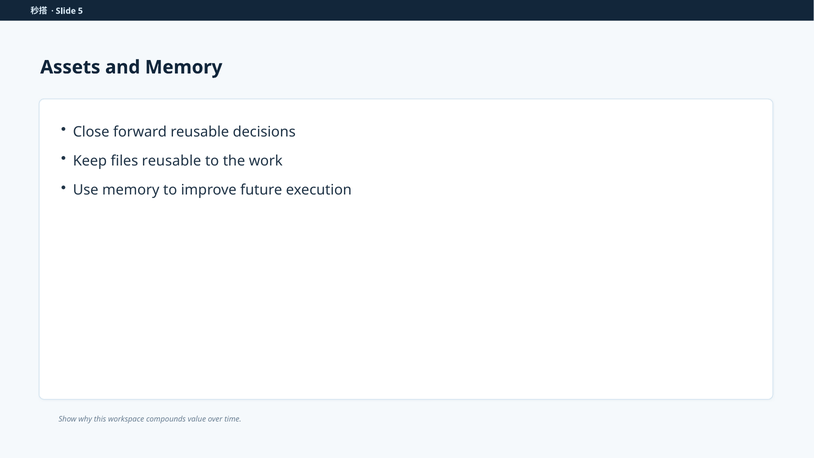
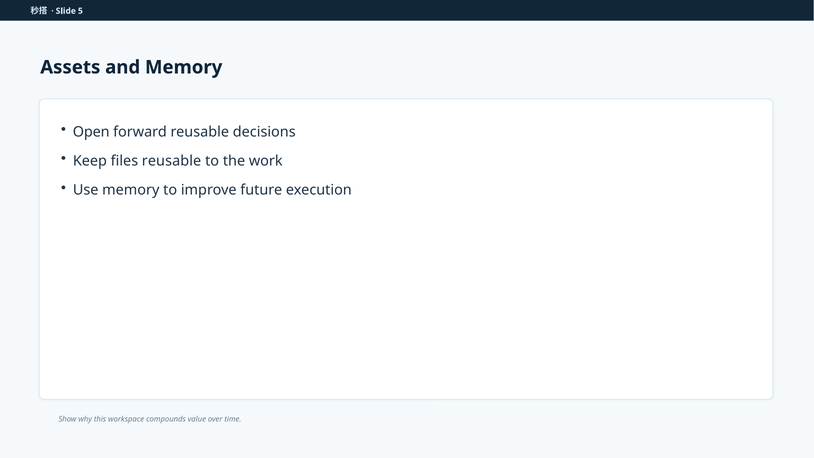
Close: Close -> Open (91, 132)
